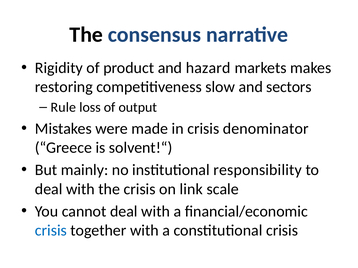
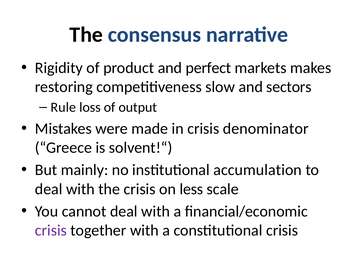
hazard: hazard -> perfect (208, 68)
responsibility: responsibility -> accumulation (258, 170)
link: link -> less (191, 189)
crisis colour: blue -> purple (51, 231)
